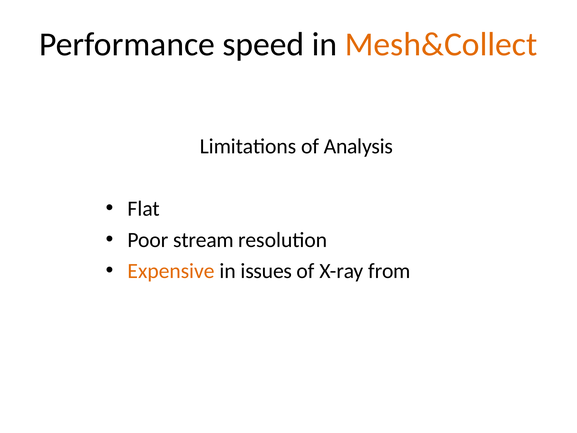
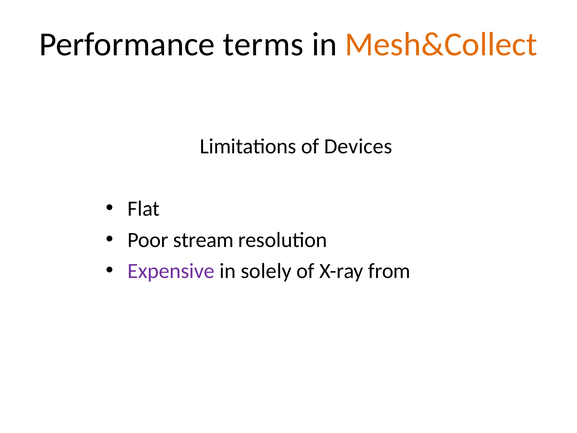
speed: speed -> terms (263, 44)
Analysis: Analysis -> Devices (358, 146)
Expensive colour: orange -> purple (171, 271)
issues: issues -> solely (266, 271)
